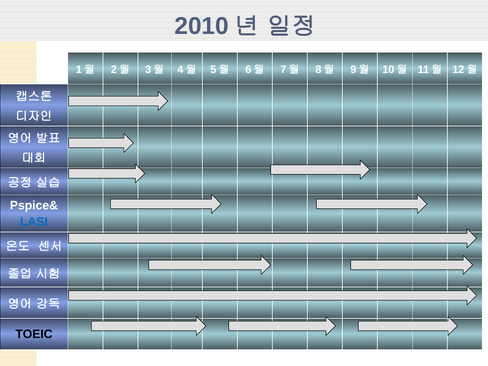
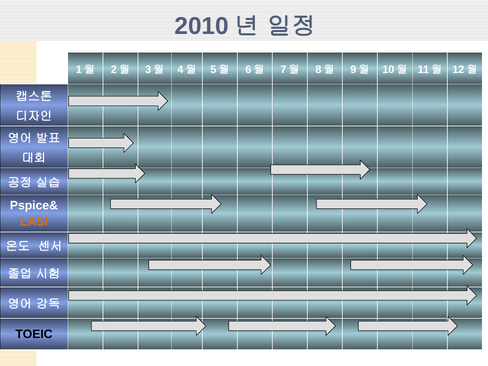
LASI colour: blue -> orange (34, 222)
